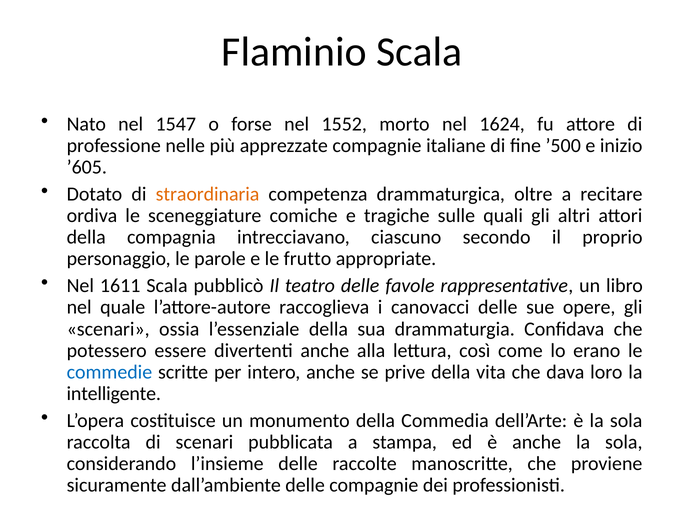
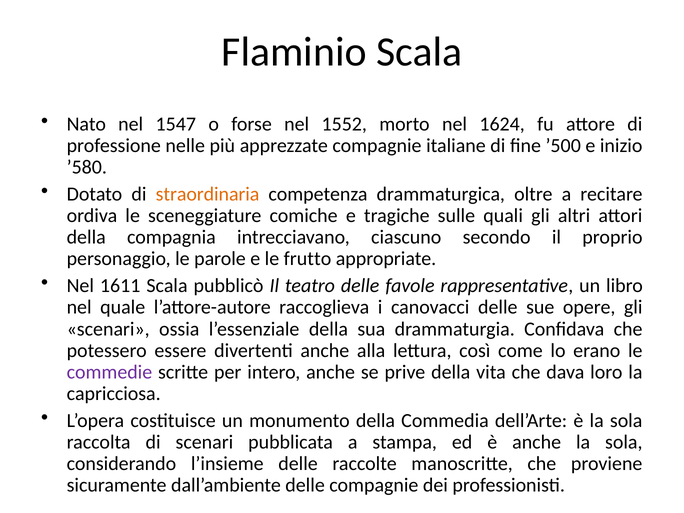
’605: ’605 -> ’580 (87, 167)
commedie colour: blue -> purple (109, 372)
intelligente: intelligente -> capricciosa (114, 394)
